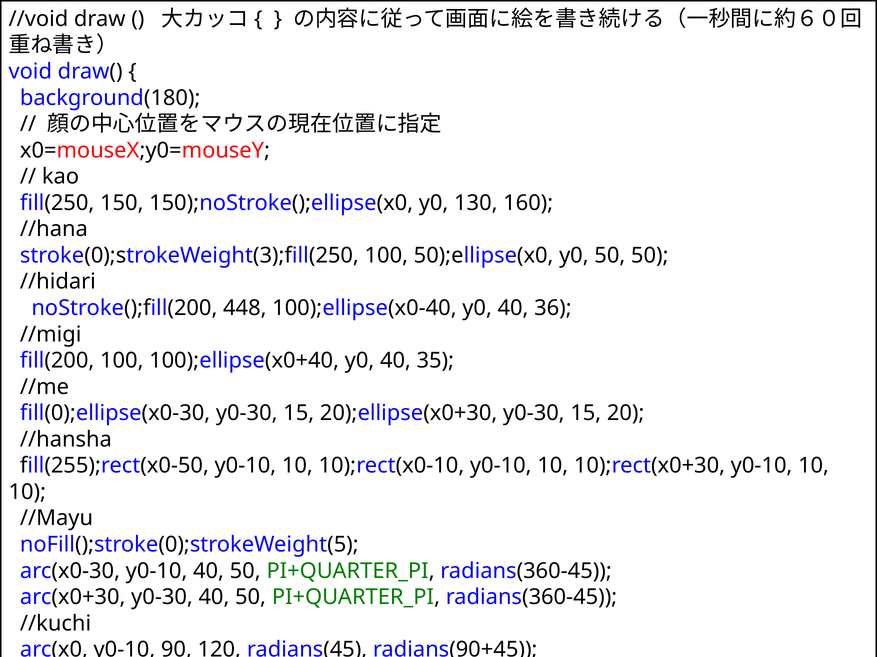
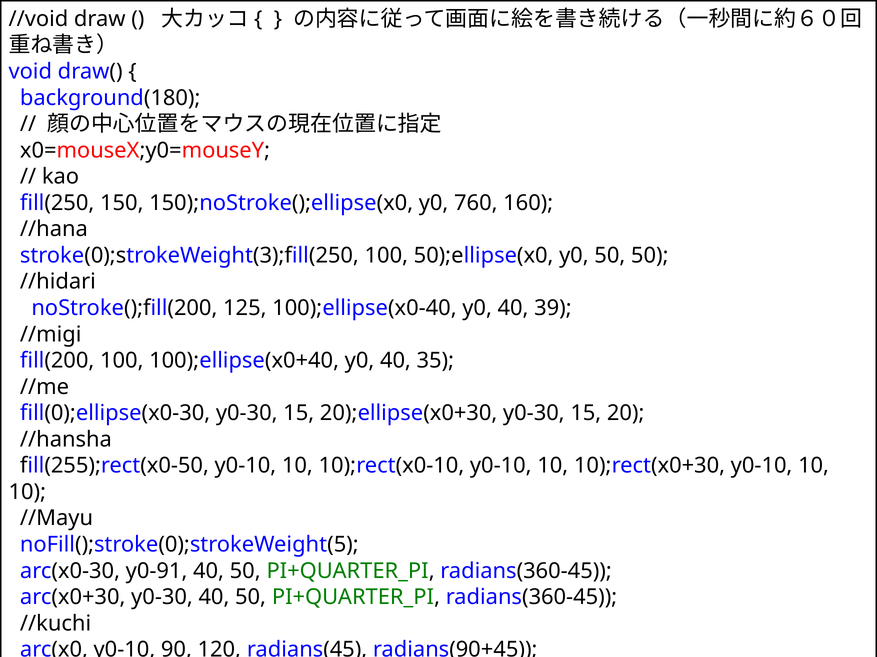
130: 130 -> 760 (476, 203)
448: 448 -> 125 (245, 308)
36: 36 -> 39 (553, 308)
arc(x0-30 y0-10: y0-10 -> y0-91 (157, 571)
